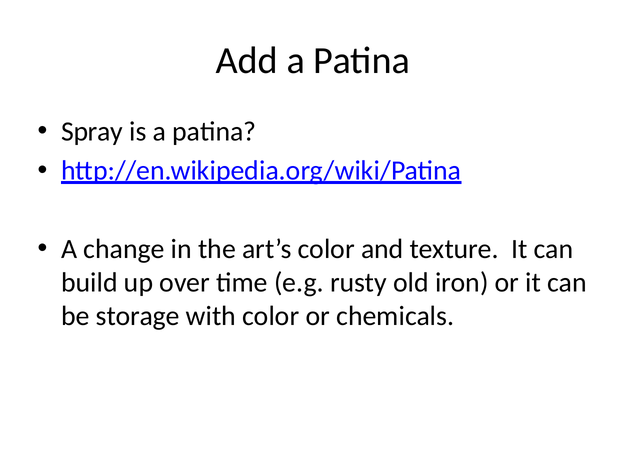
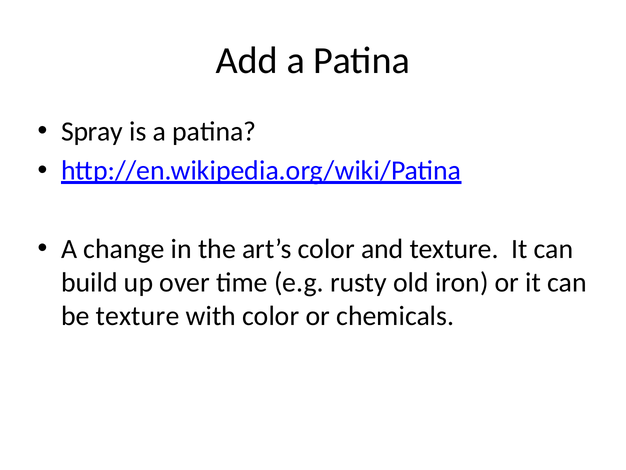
be storage: storage -> texture (138, 316)
